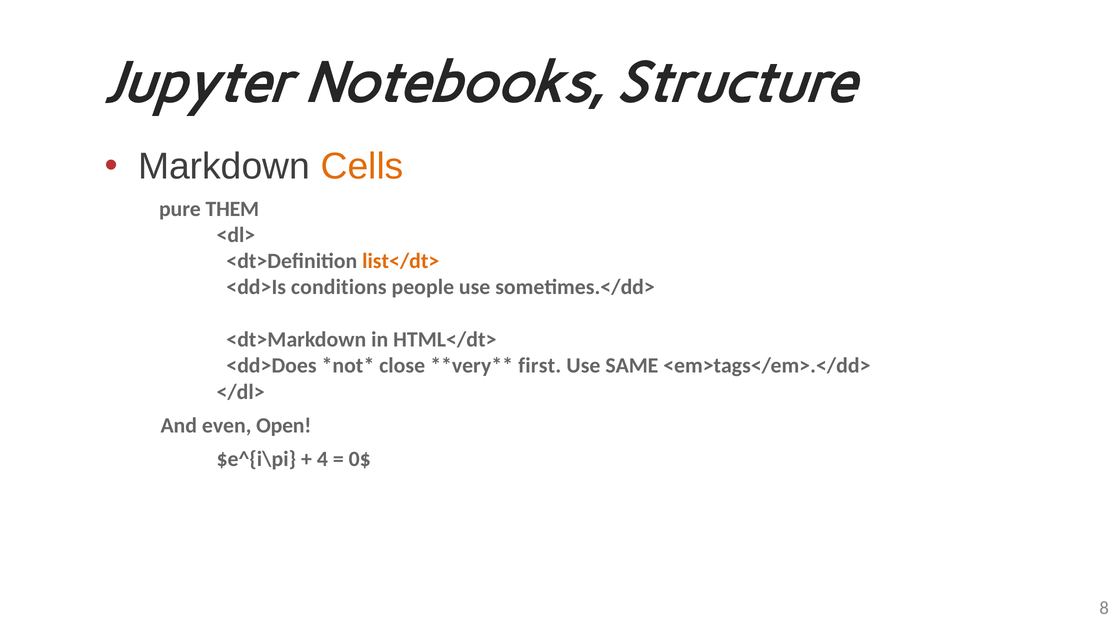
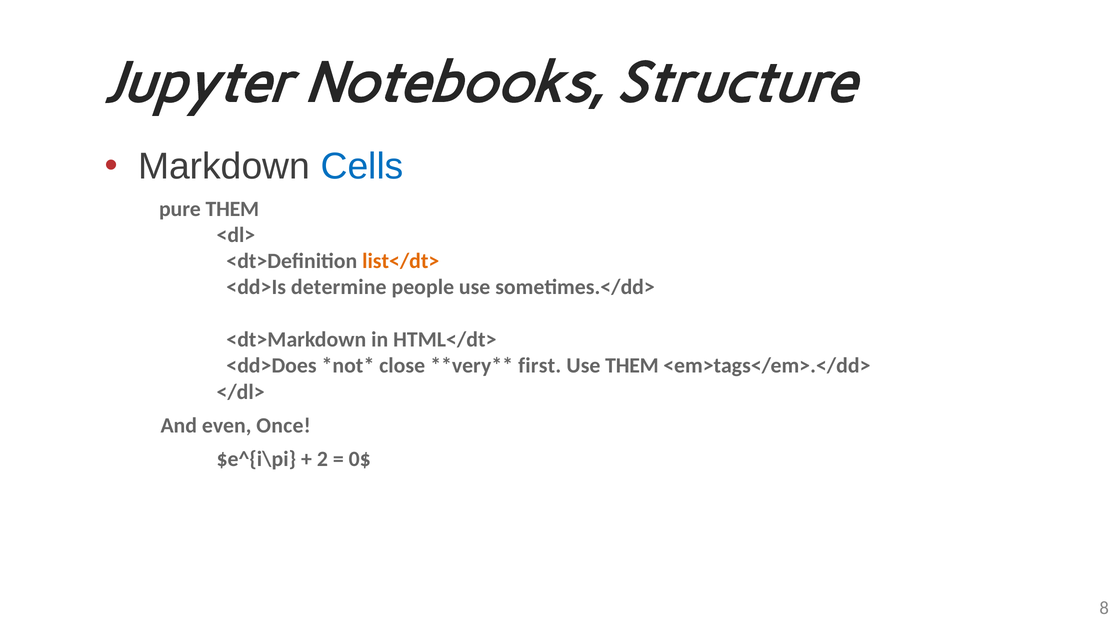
Cells colour: orange -> blue (362, 166)
conditions: conditions -> determine (339, 287)
Use SAME: SAME -> THEM (632, 366)
Open: Open -> Once (284, 425)
4: 4 -> 2 (322, 459)
